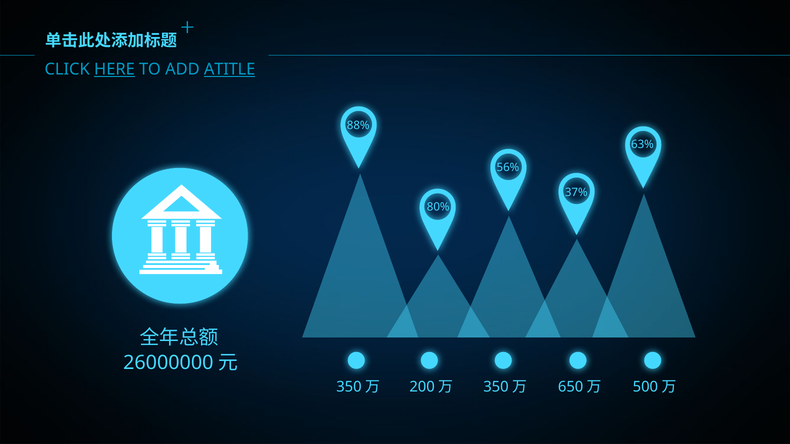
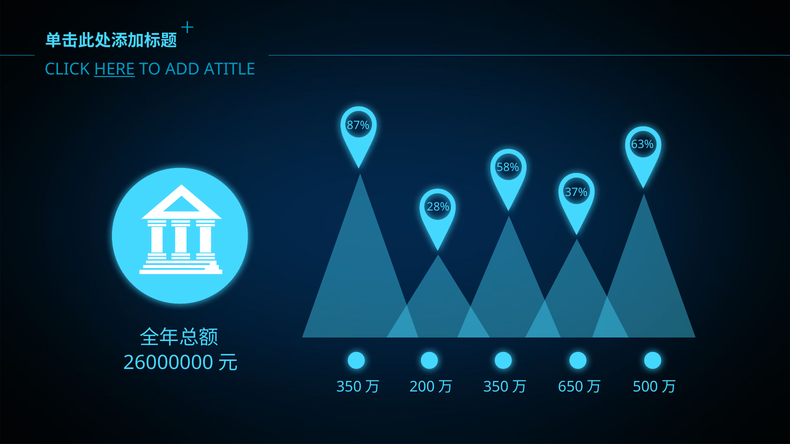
ATITLE underline: present -> none (230, 70)
88%: 88% -> 87% (358, 126)
56%: 56% -> 58% (508, 168)
80%: 80% -> 28% (438, 207)
